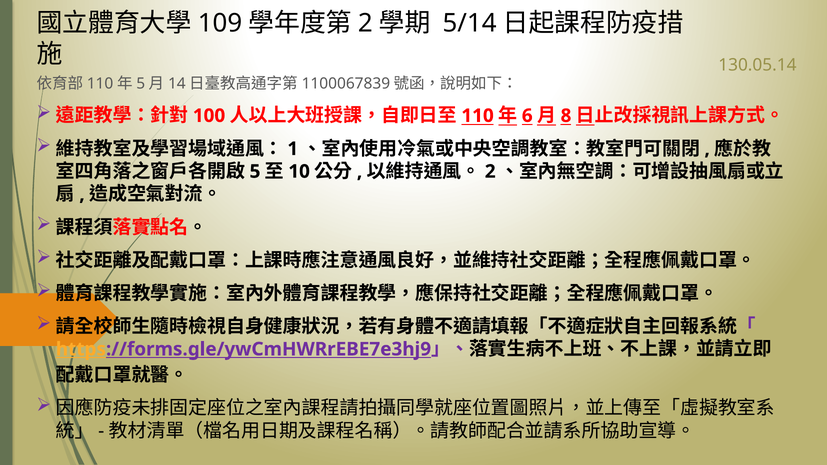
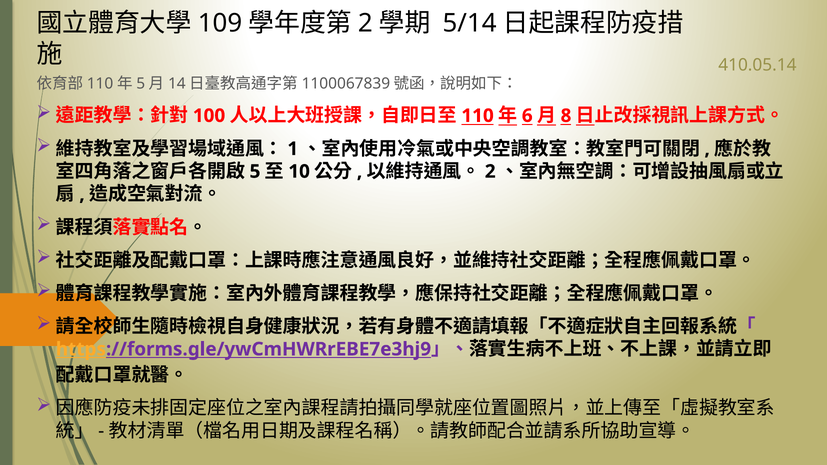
130.05.14: 130.05.14 -> 410.05.14 (757, 65)
